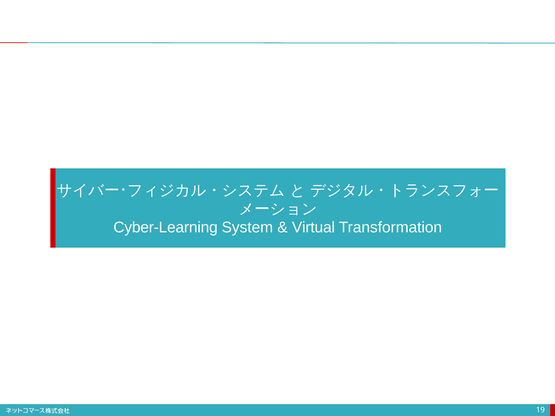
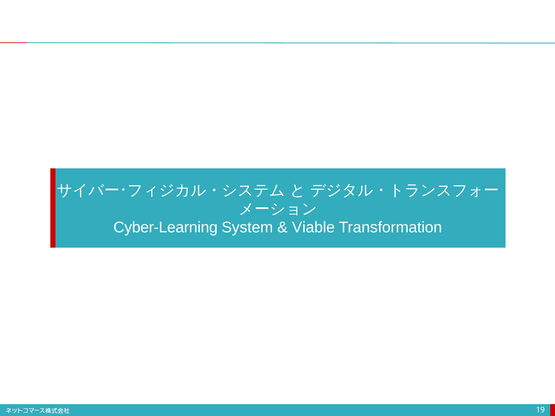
Virtual: Virtual -> Viable (313, 228)
